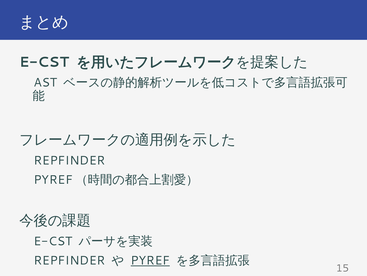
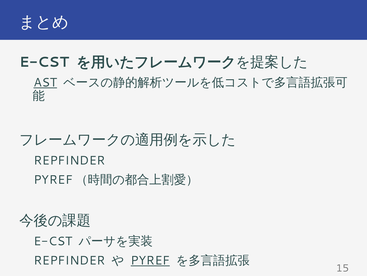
AST underline: none -> present (45, 82)
